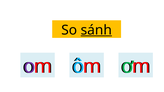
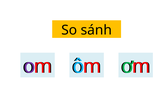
sánh underline: present -> none (96, 30)
